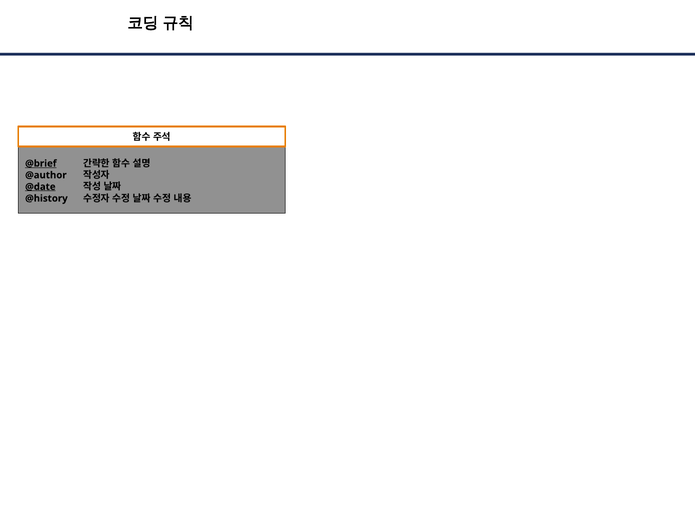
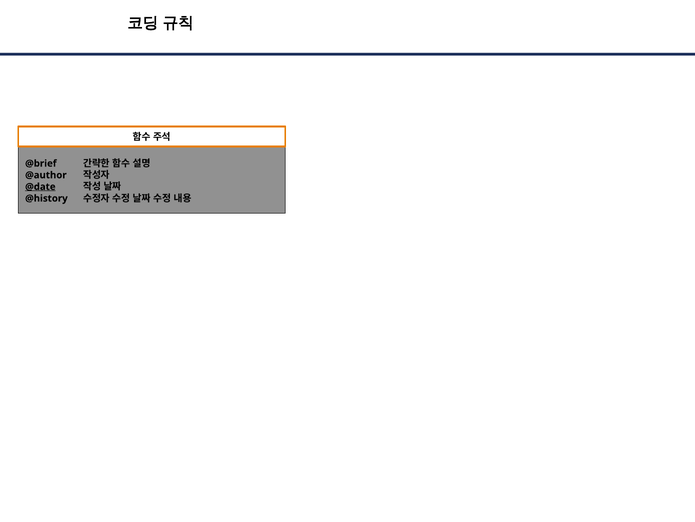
@brief underline: present -> none (41, 163)
